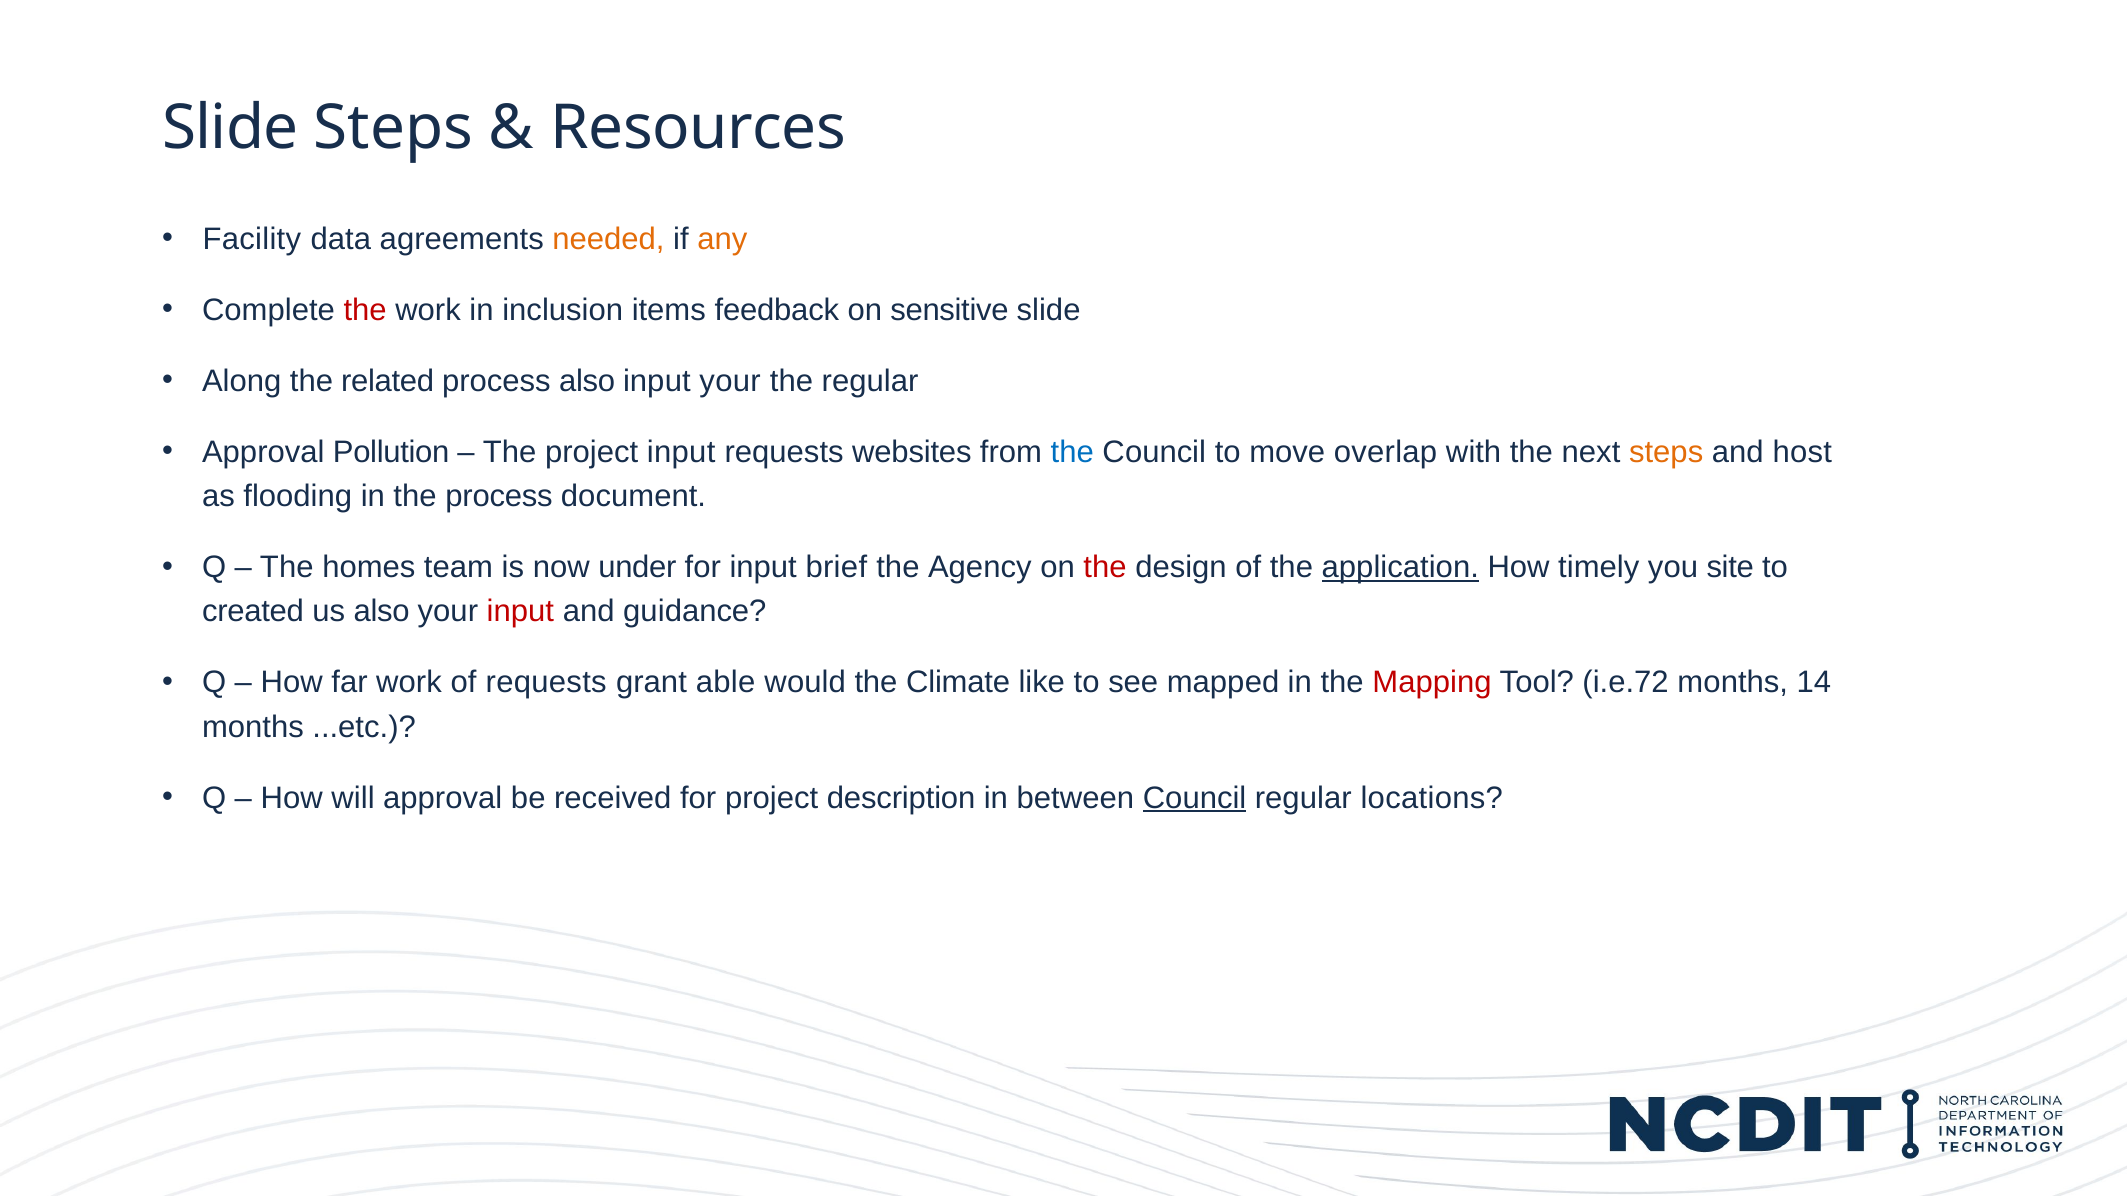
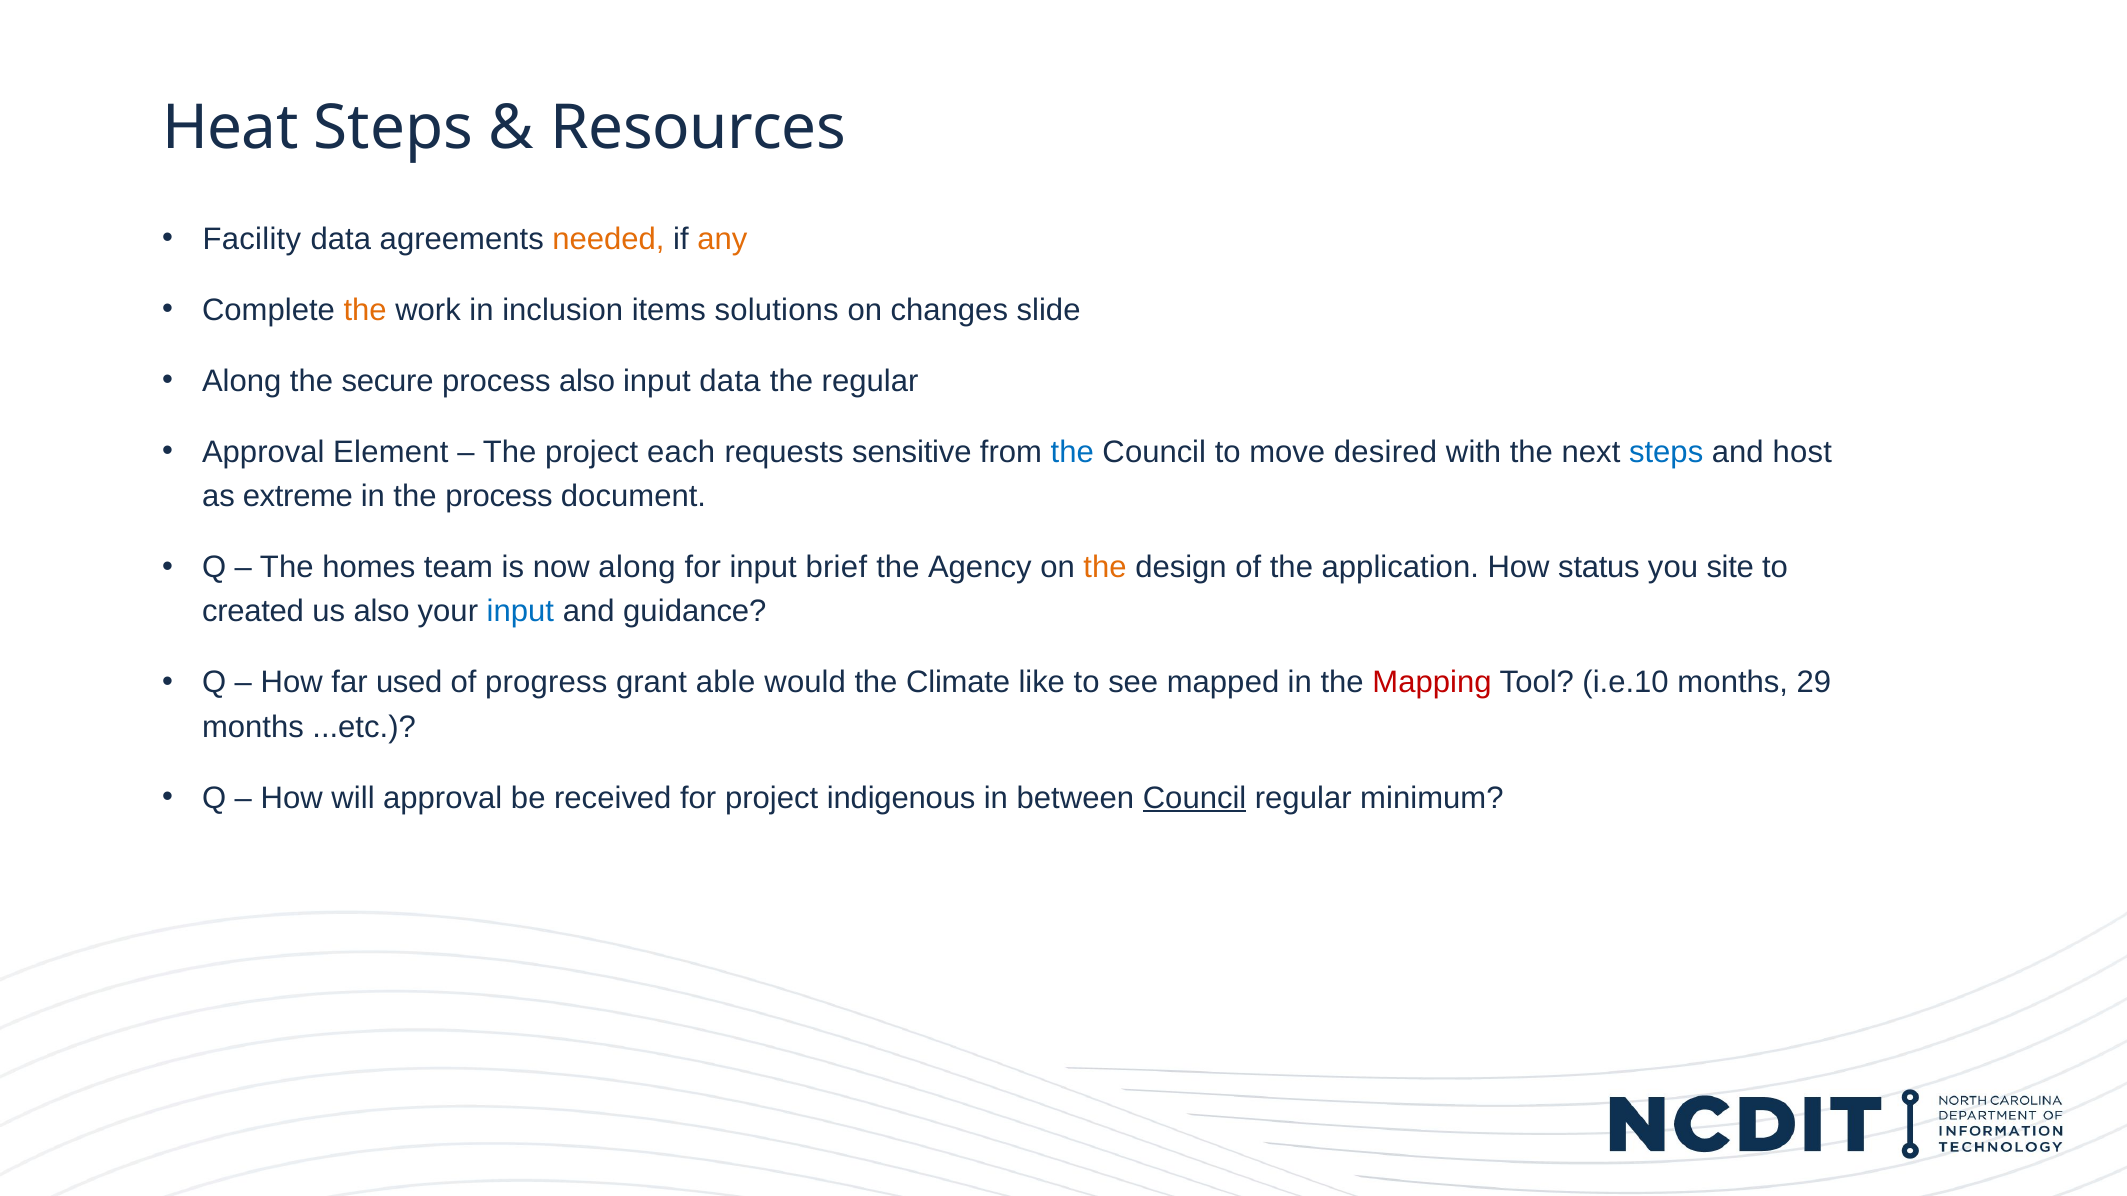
Slide: Slide -> Heat (230, 128)
the colour: red -> orange (365, 310)
feedback: feedback -> solutions (777, 310)
sensitive: sensitive -> changes (949, 310)
related: related -> secure (388, 381)
input your: your -> data (730, 381)
Pollution: Pollution -> Element (391, 452)
project input: input -> each (681, 452)
websites: websites -> sensitive (912, 452)
overlap: overlap -> desired (1386, 452)
steps colour: orange -> blue (1666, 452)
flooding: flooding -> extreme (298, 497)
now under: under -> along (637, 568)
the colour: red -> orange (1105, 568)
application underline: present -> none (1400, 568)
timely: timely -> status (1599, 568)
input colour: red -> blue (520, 612)
far work: work -> used (409, 683)
of requests: requests -> progress (546, 683)
i.e.72: i.e.72 -> i.e.10 (1626, 683)
14: 14 -> 29 (1814, 683)
description: description -> indigenous (901, 798)
locations: locations -> minimum (1432, 798)
